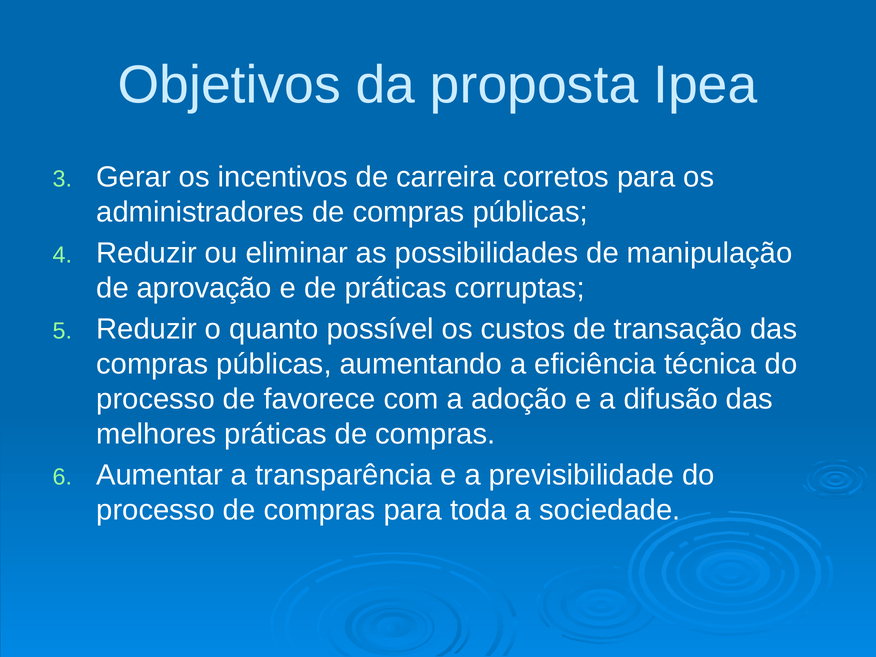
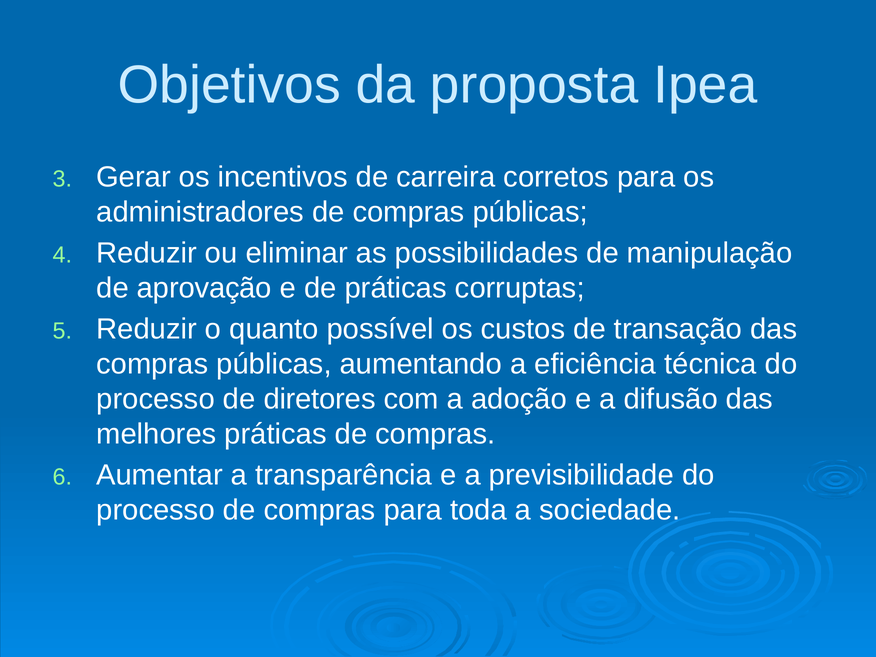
favorece: favorece -> diretores (320, 399)
